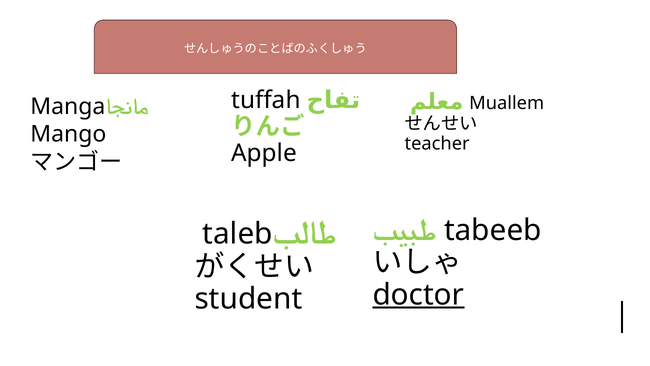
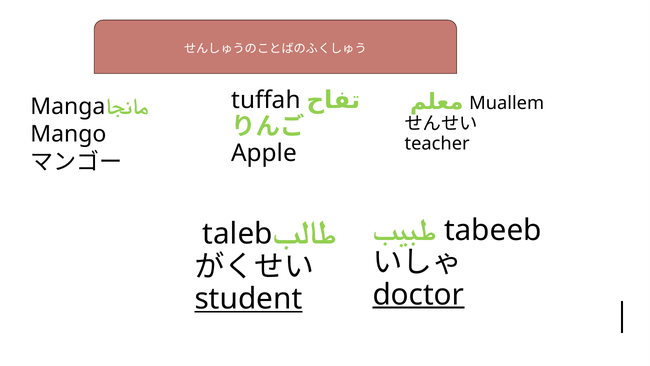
student underline: none -> present (248, 299)
